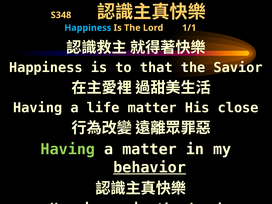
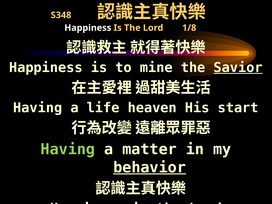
Happiness colour: light blue -> white (88, 28)
1/1: 1/1 -> 1/8 (189, 28)
that: that -> mine (156, 68)
Savior underline: none -> present (238, 68)
life matter: matter -> heaven (152, 108)
close: close -> start (238, 108)
